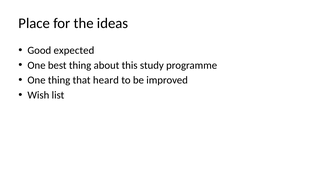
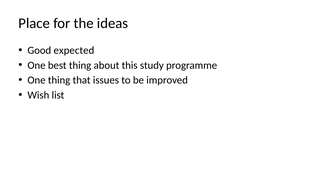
heard: heard -> issues (106, 80)
